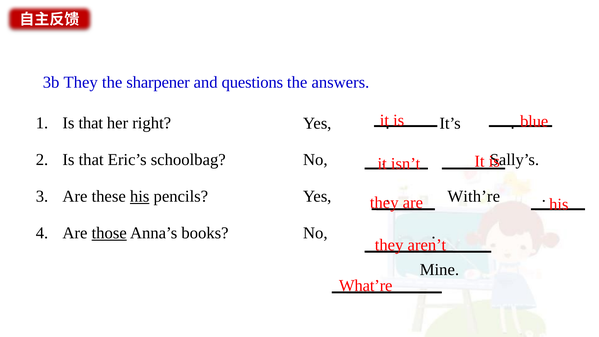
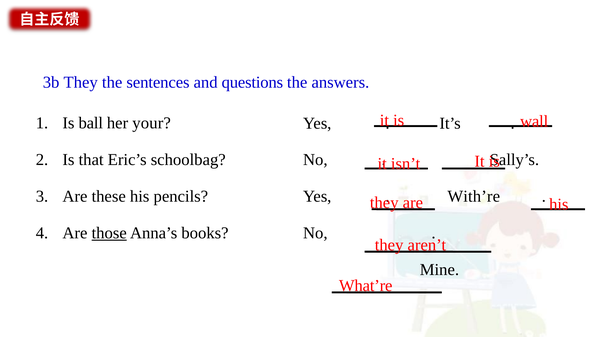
sharpener: sharpener -> sentences (158, 82)
blue: blue -> wall (534, 121)
that: that -> ball (91, 123)
right: right -> your (152, 123)
his underline: present -> none (140, 196)
